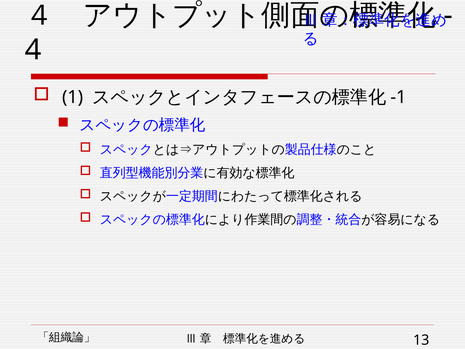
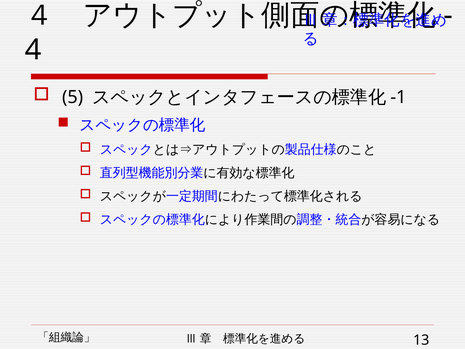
1: 1 -> 5 (73, 97)
